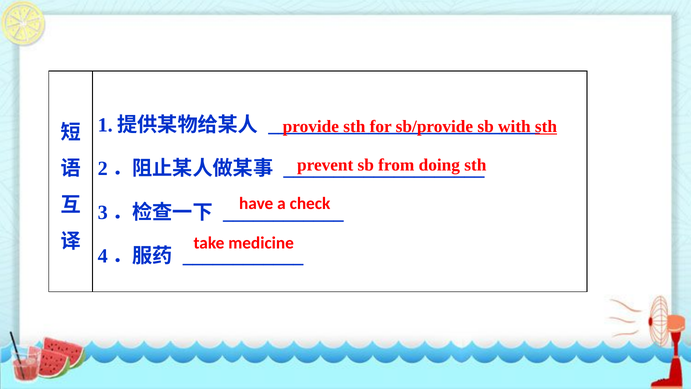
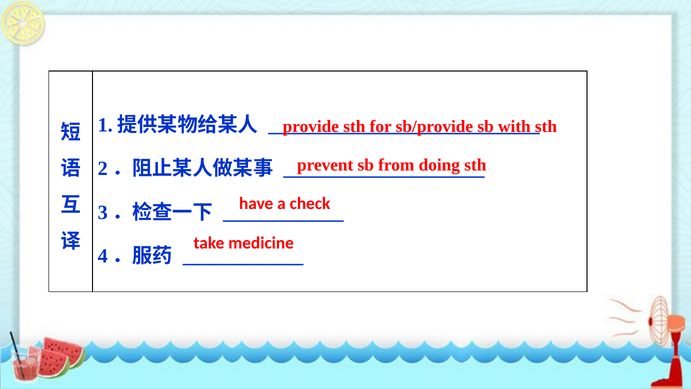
sth underline: present -> none (546, 126)
